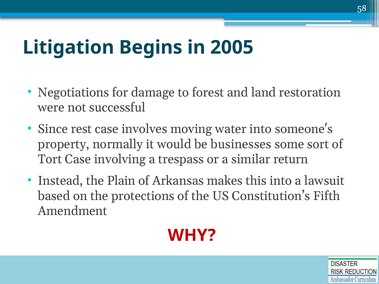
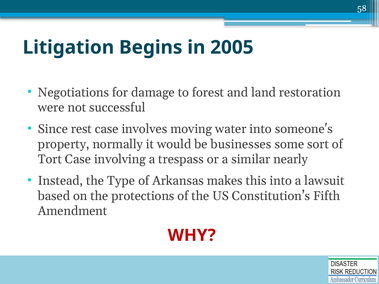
return: return -> nearly (291, 159)
Plain: Plain -> Type (121, 181)
